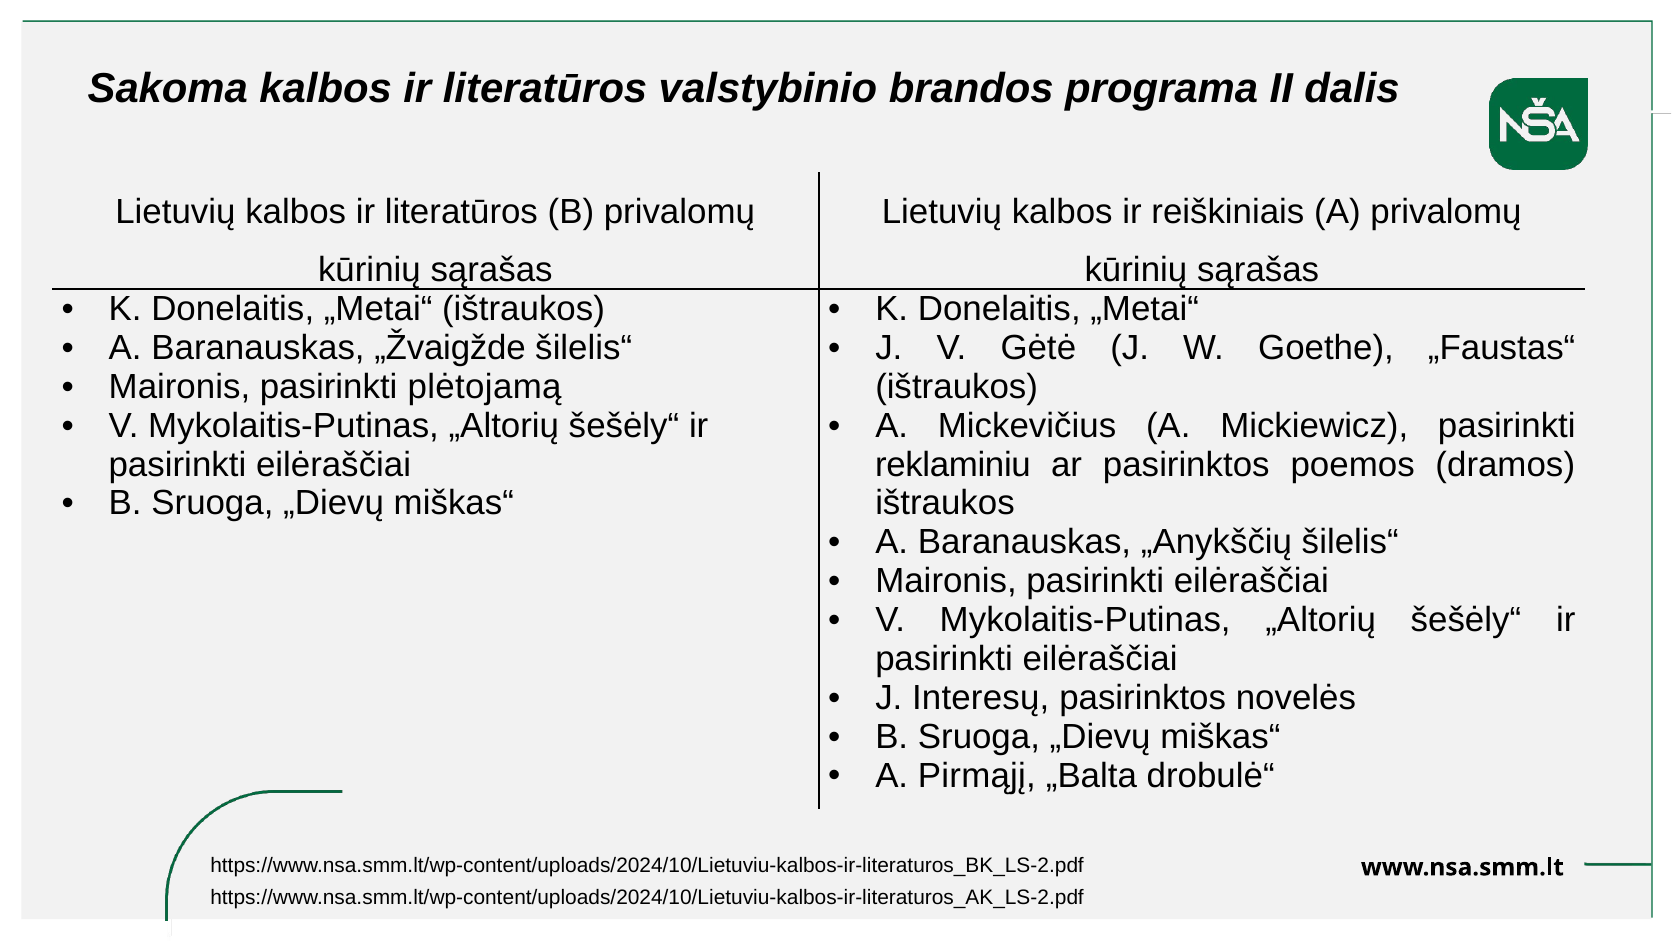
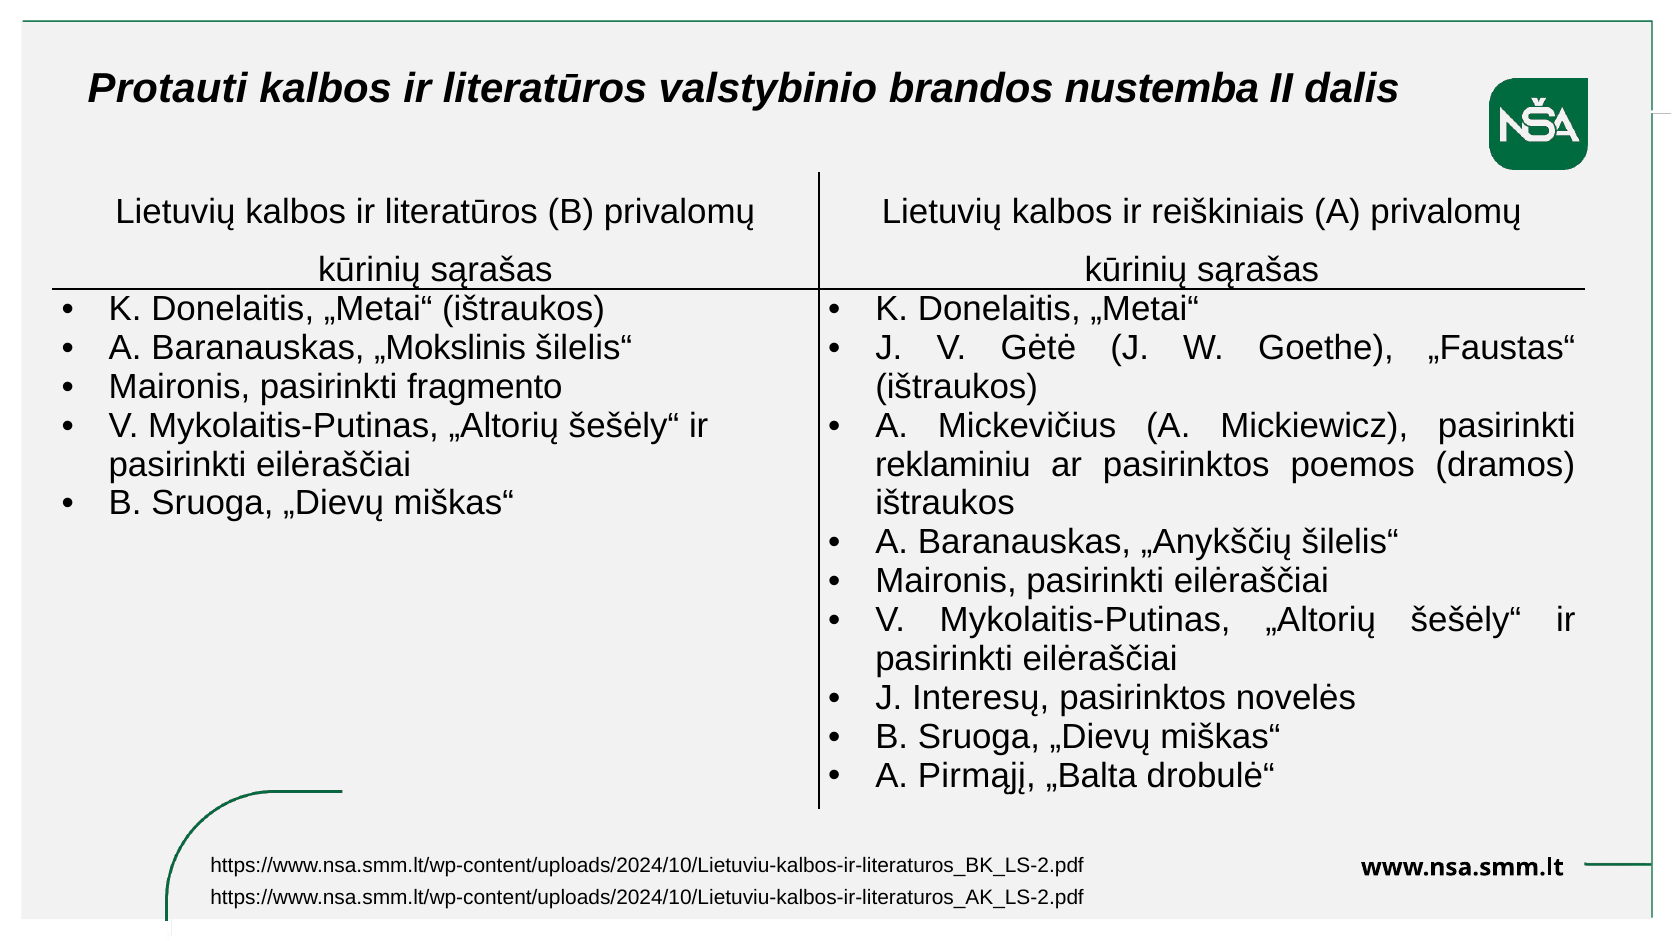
Sakoma: Sakoma -> Protauti (168, 89)
programa: programa -> nustemba (1162, 89)
„Žvaigžde: „Žvaigžde -> „Mokslinis (450, 348)
plėtojamą: plėtojamą -> fragmento (485, 387)
